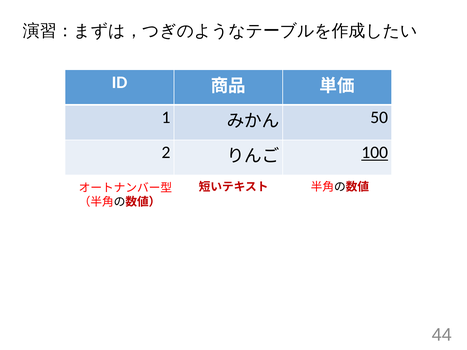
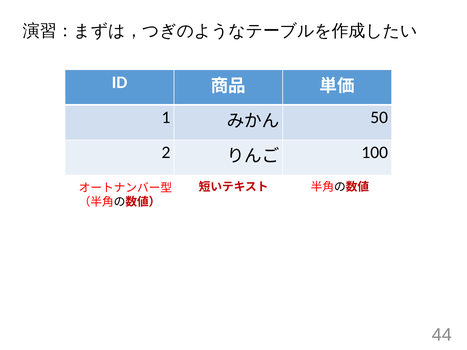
100 underline: present -> none (375, 153)
